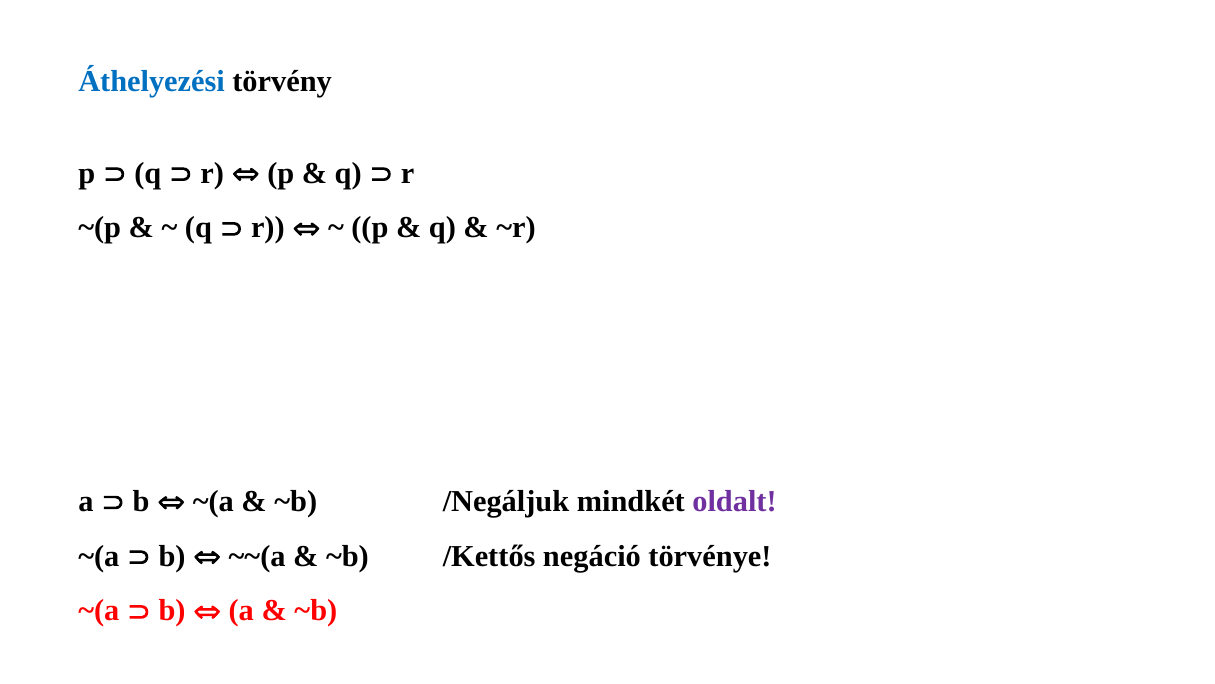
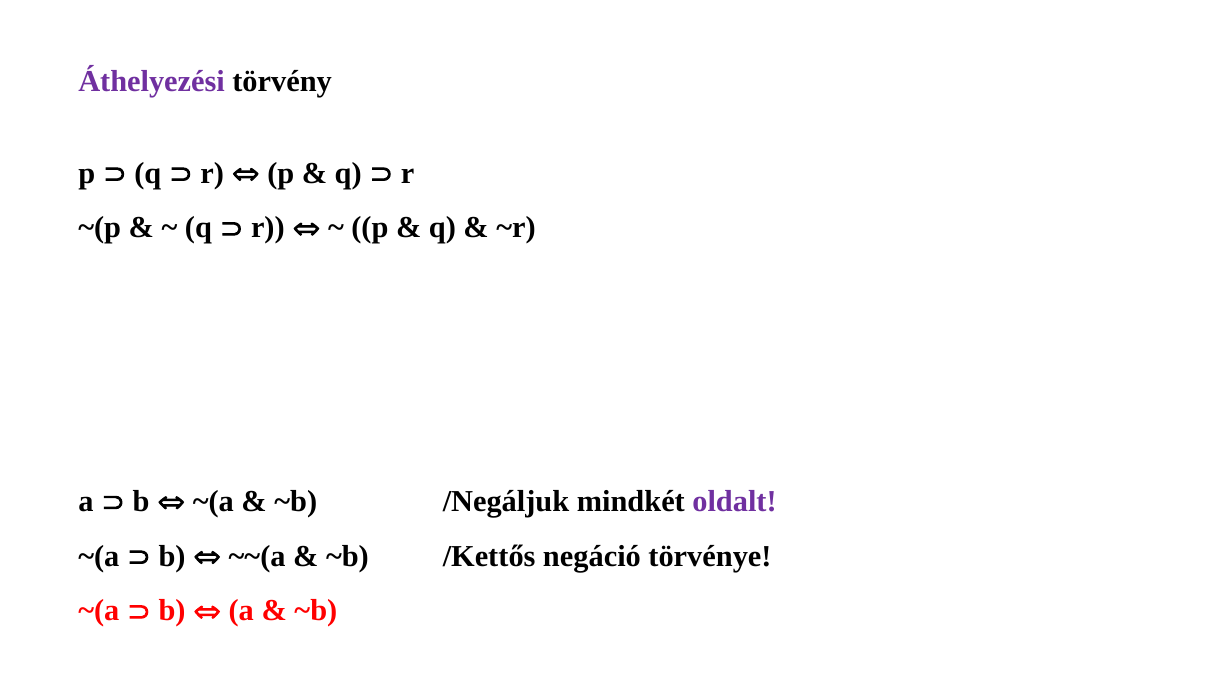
Áthelyezési colour: blue -> purple (152, 82)
